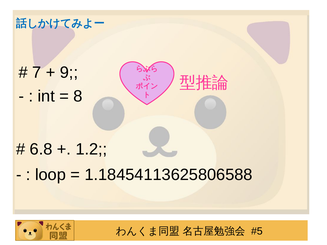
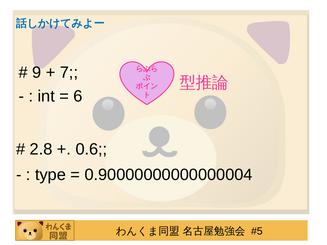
7: 7 -> 9 (37, 73)
9: 9 -> 7 (69, 73)
8: 8 -> 6 (78, 96)
6.8: 6.8 -> 2.8 (41, 149)
1.2: 1.2 -> 0.6 (91, 149)
loop: loop -> type (50, 175)
1.18454113625806588: 1.18454113625806588 -> 0.90000000000000004 (169, 175)
